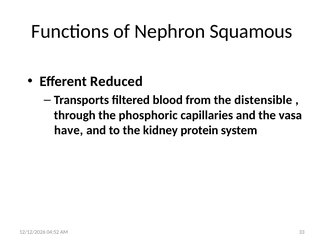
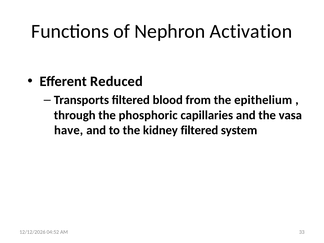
Squamous: Squamous -> Activation (251, 31)
distensible: distensible -> epithelium (263, 100)
kidney protein: protein -> filtered (199, 130)
